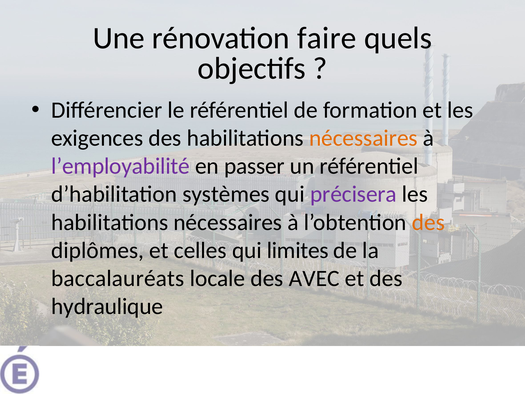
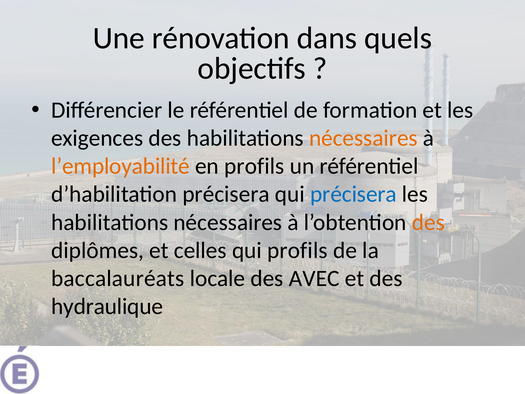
faire: faire -> dans (327, 38)
l’employabilité colour: purple -> orange (121, 166)
en passer: passer -> profils (254, 166)
d’habilitation systèmes: systèmes -> précisera (226, 194)
précisera colour: purple -> blue (353, 194)
qui limites: limites -> profils (297, 250)
